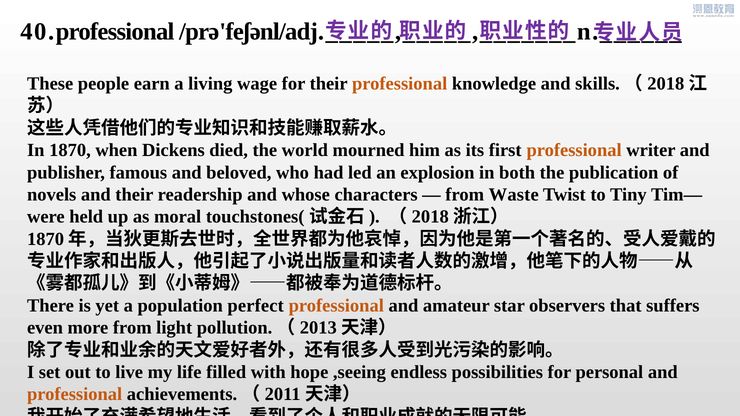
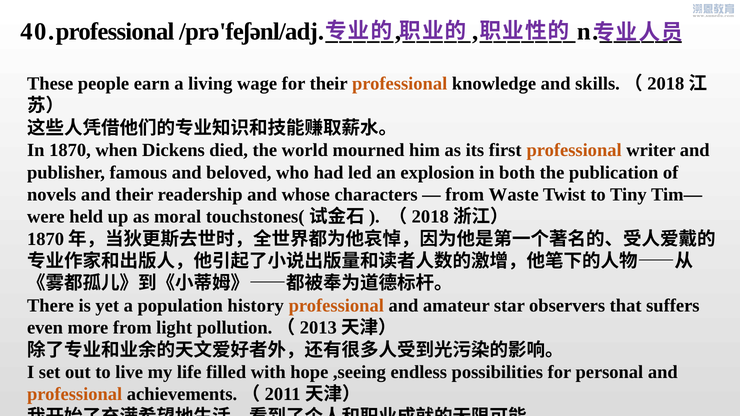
perfect: perfect -> history (256, 306)
